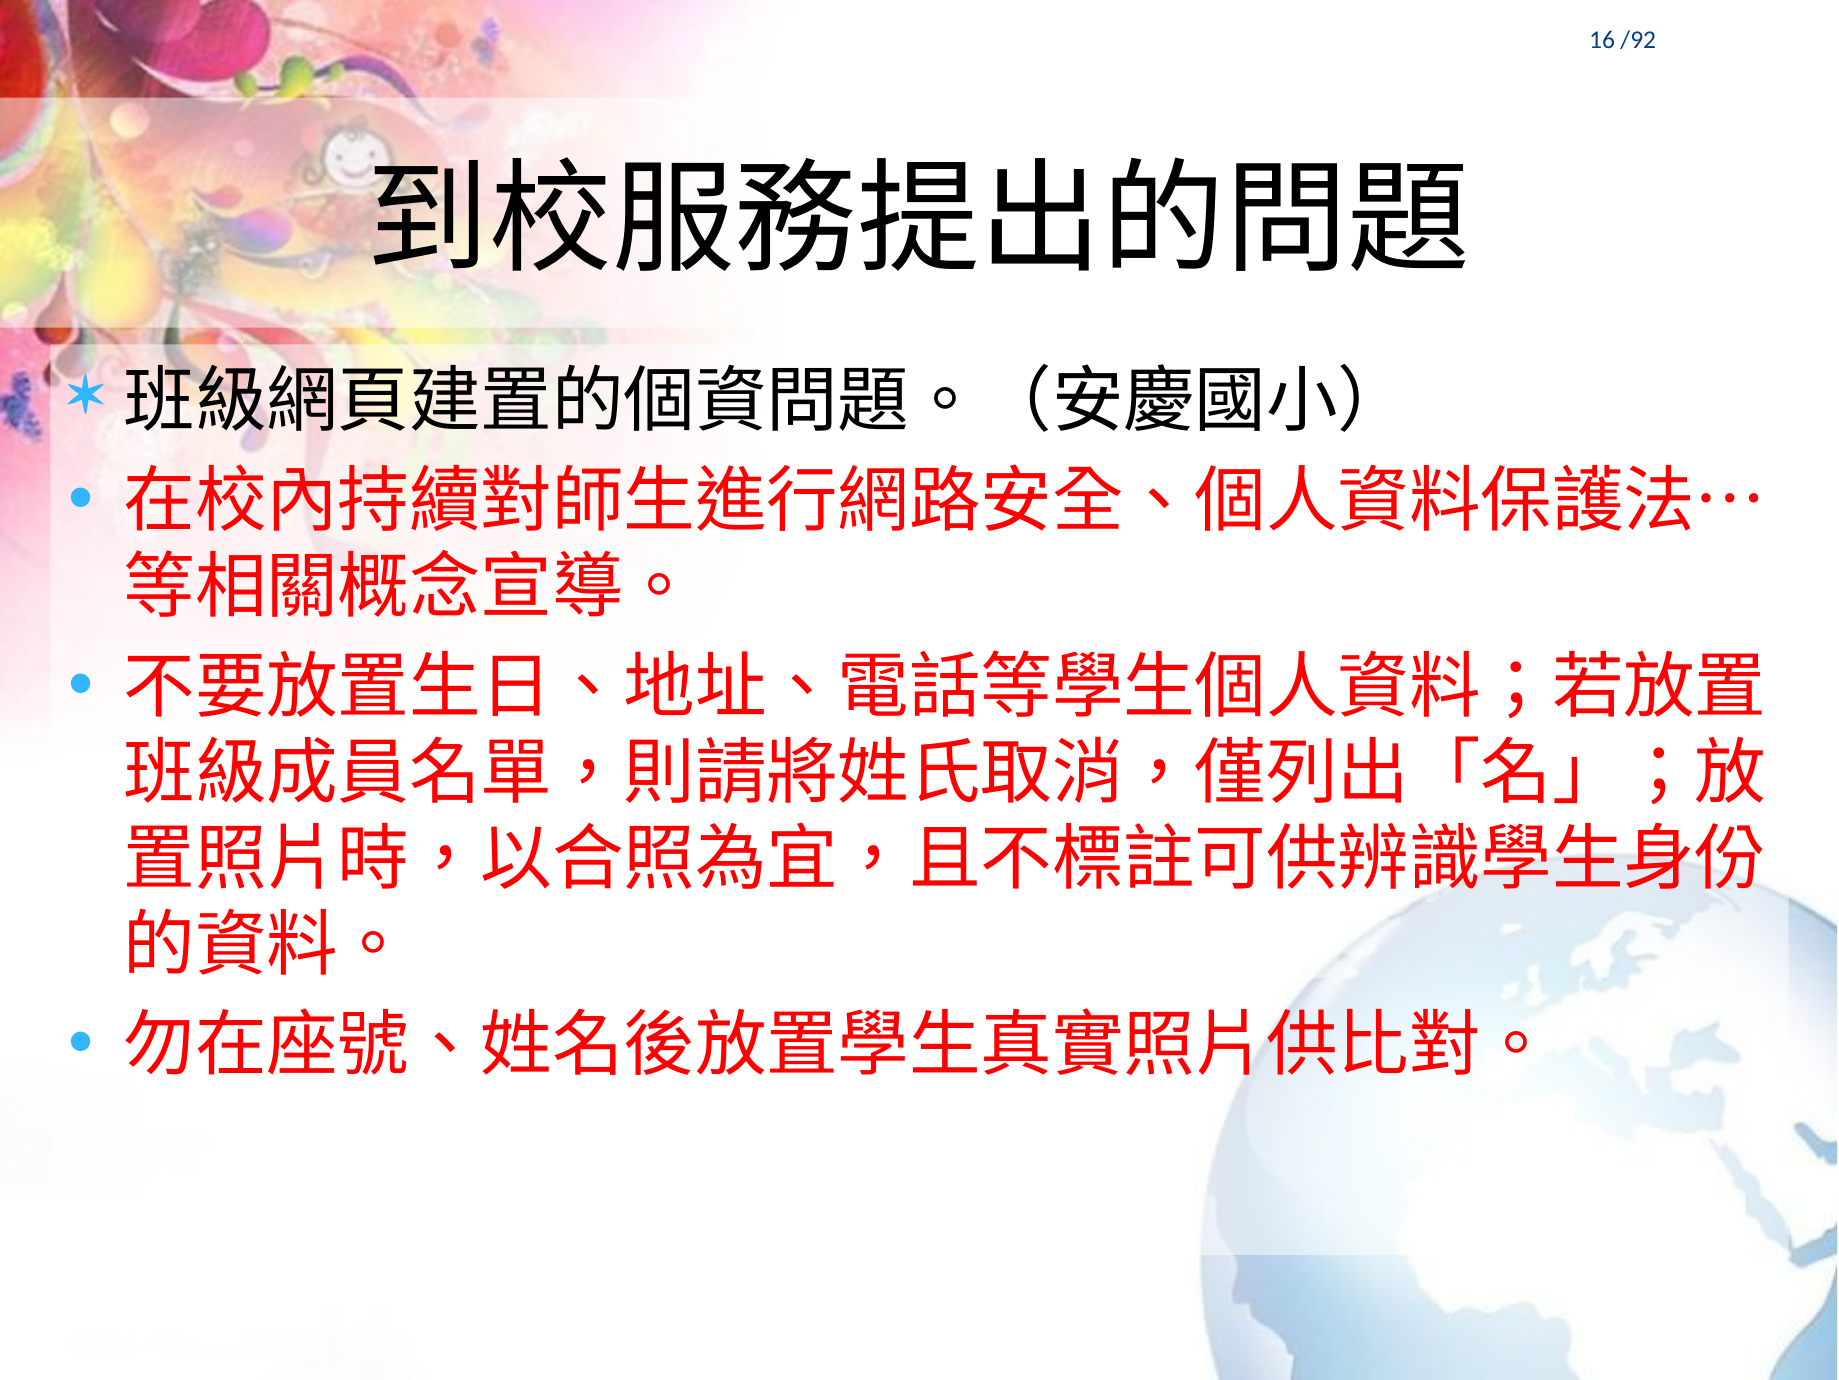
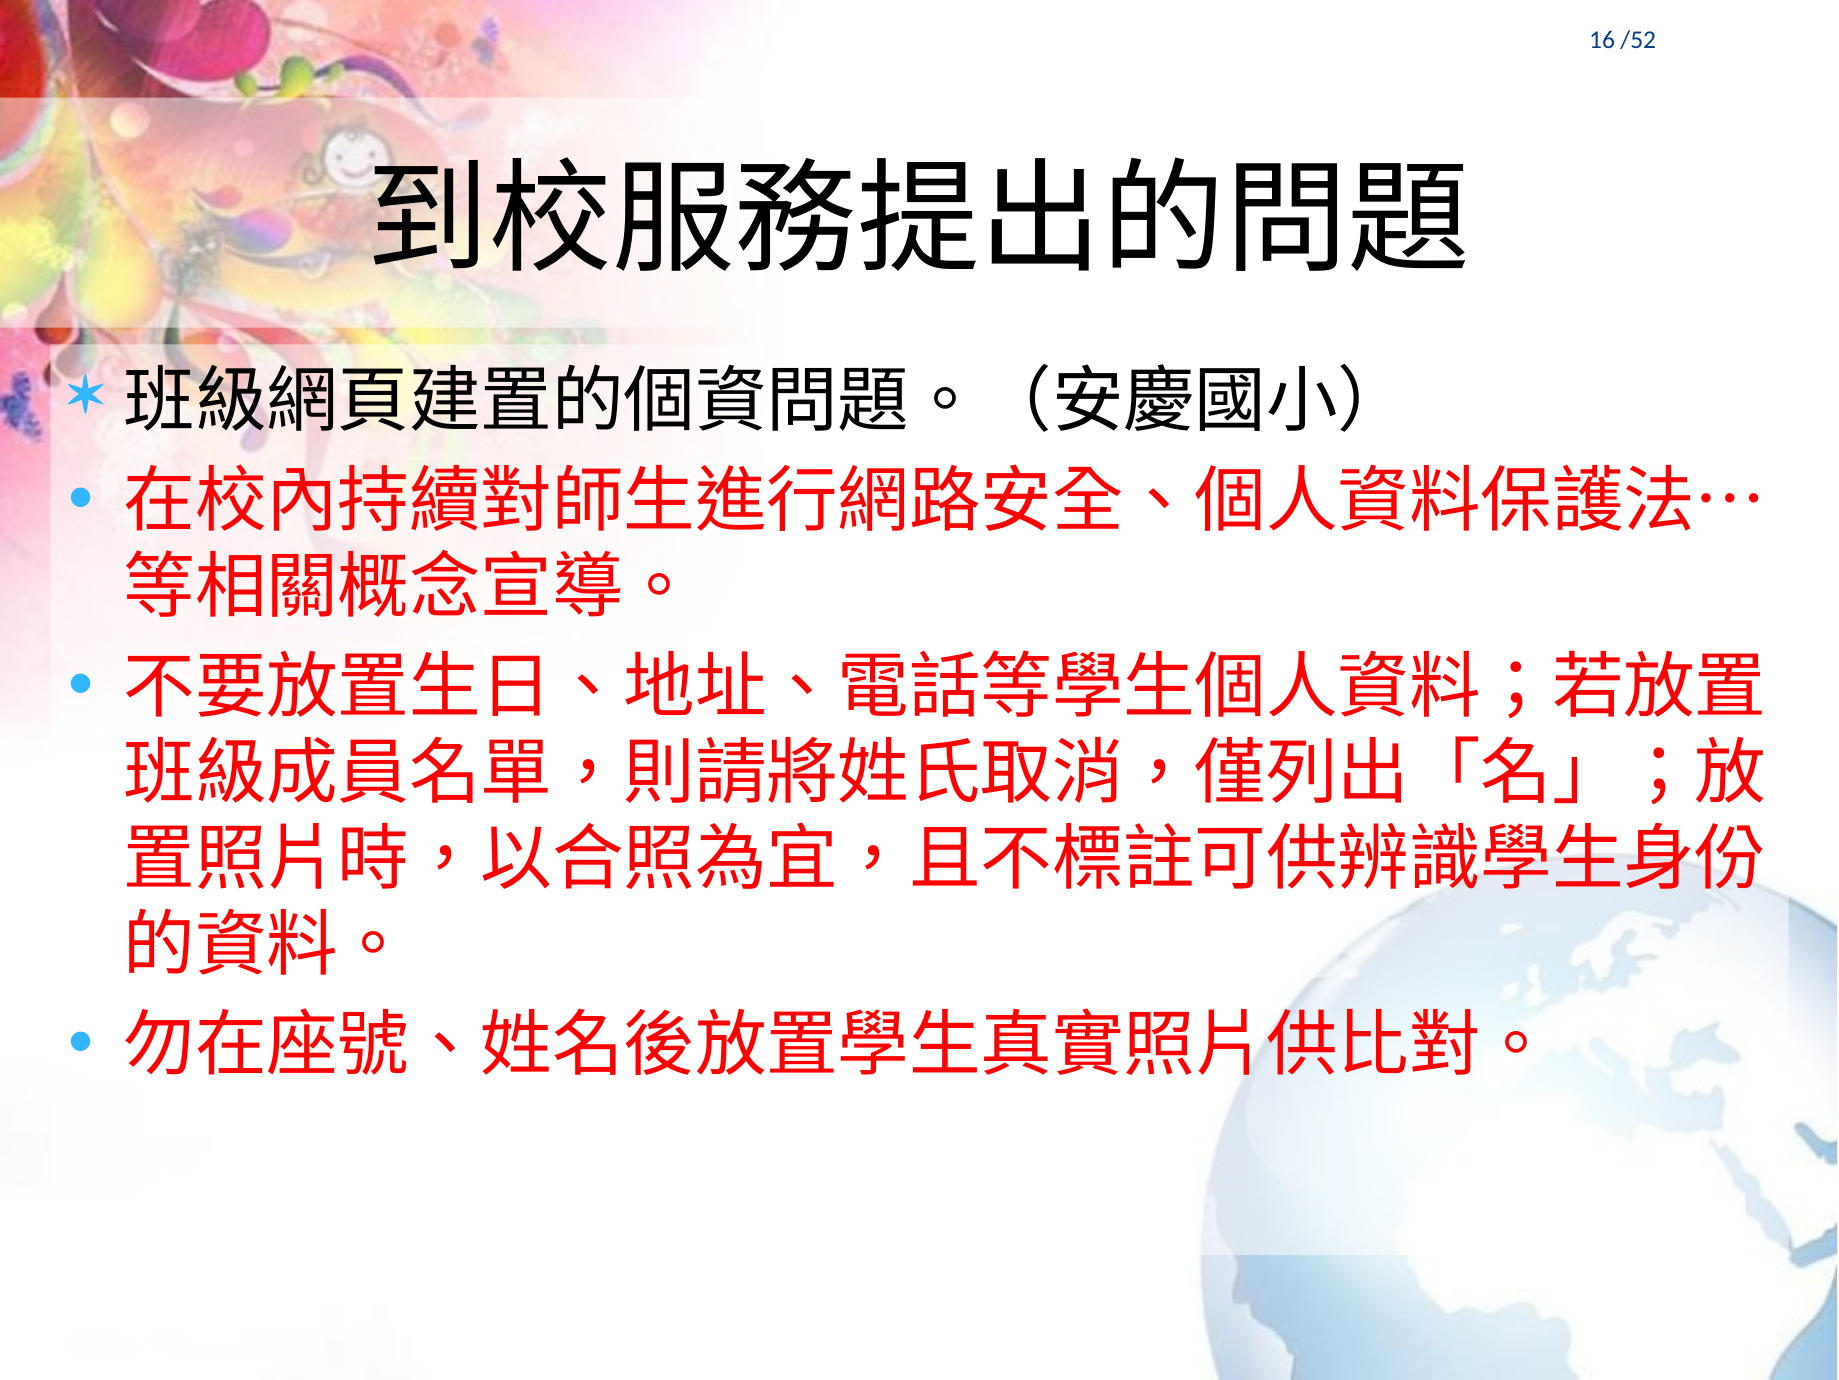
/92: /92 -> /52 (1638, 40)
